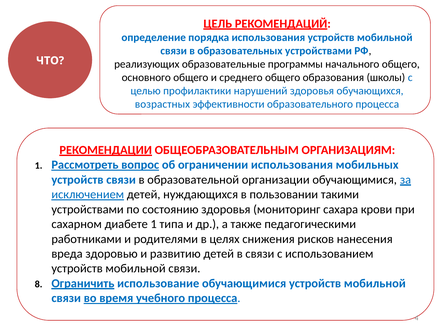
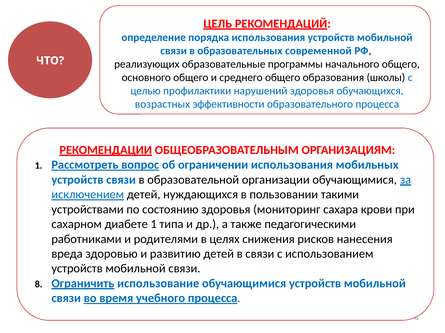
образовательных устройствами: устройствами -> современной (318, 51)
